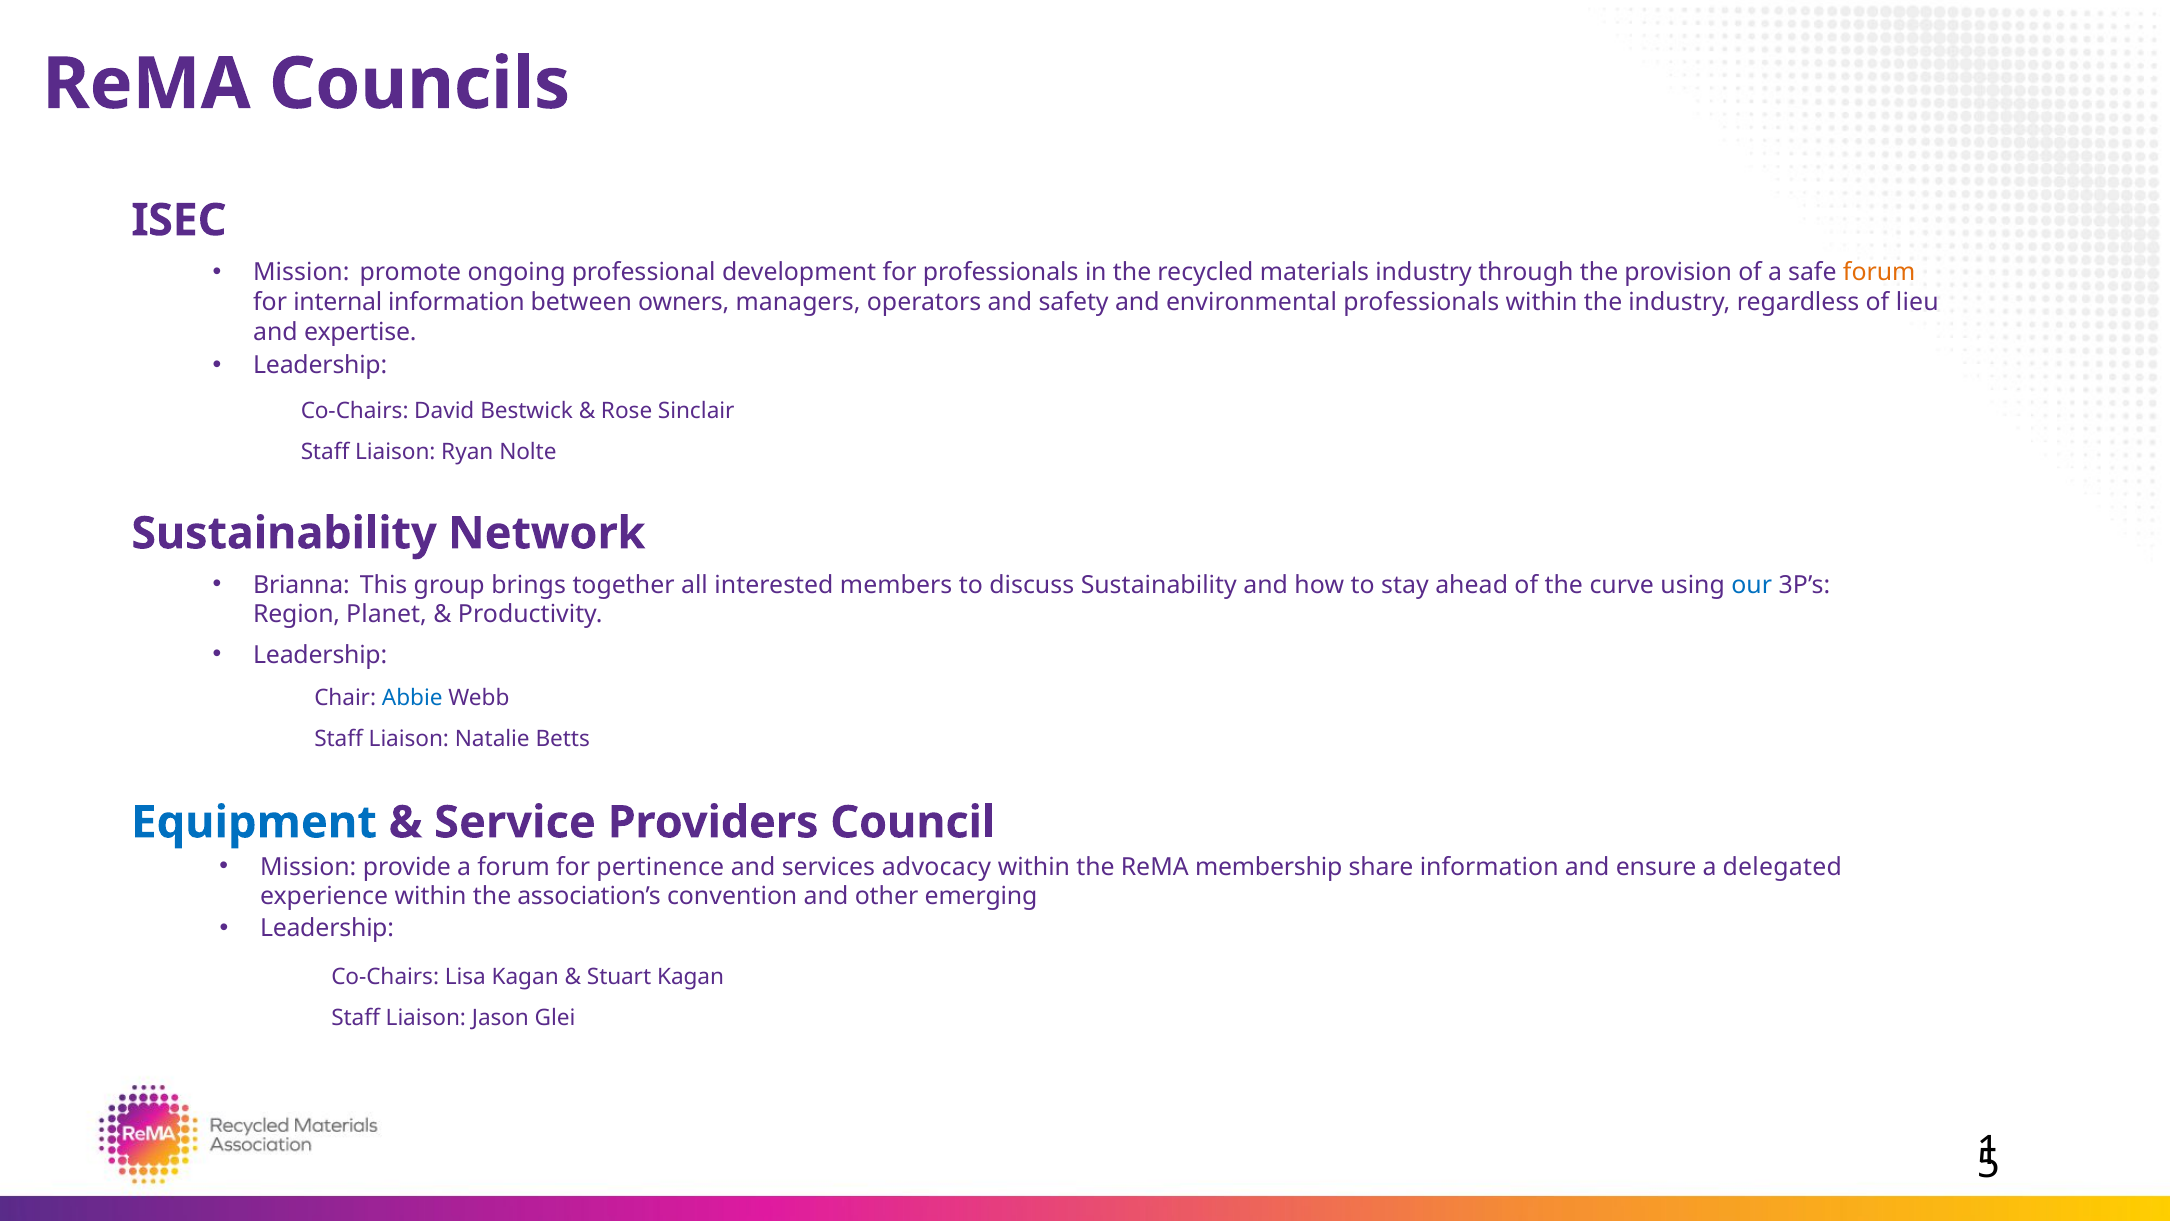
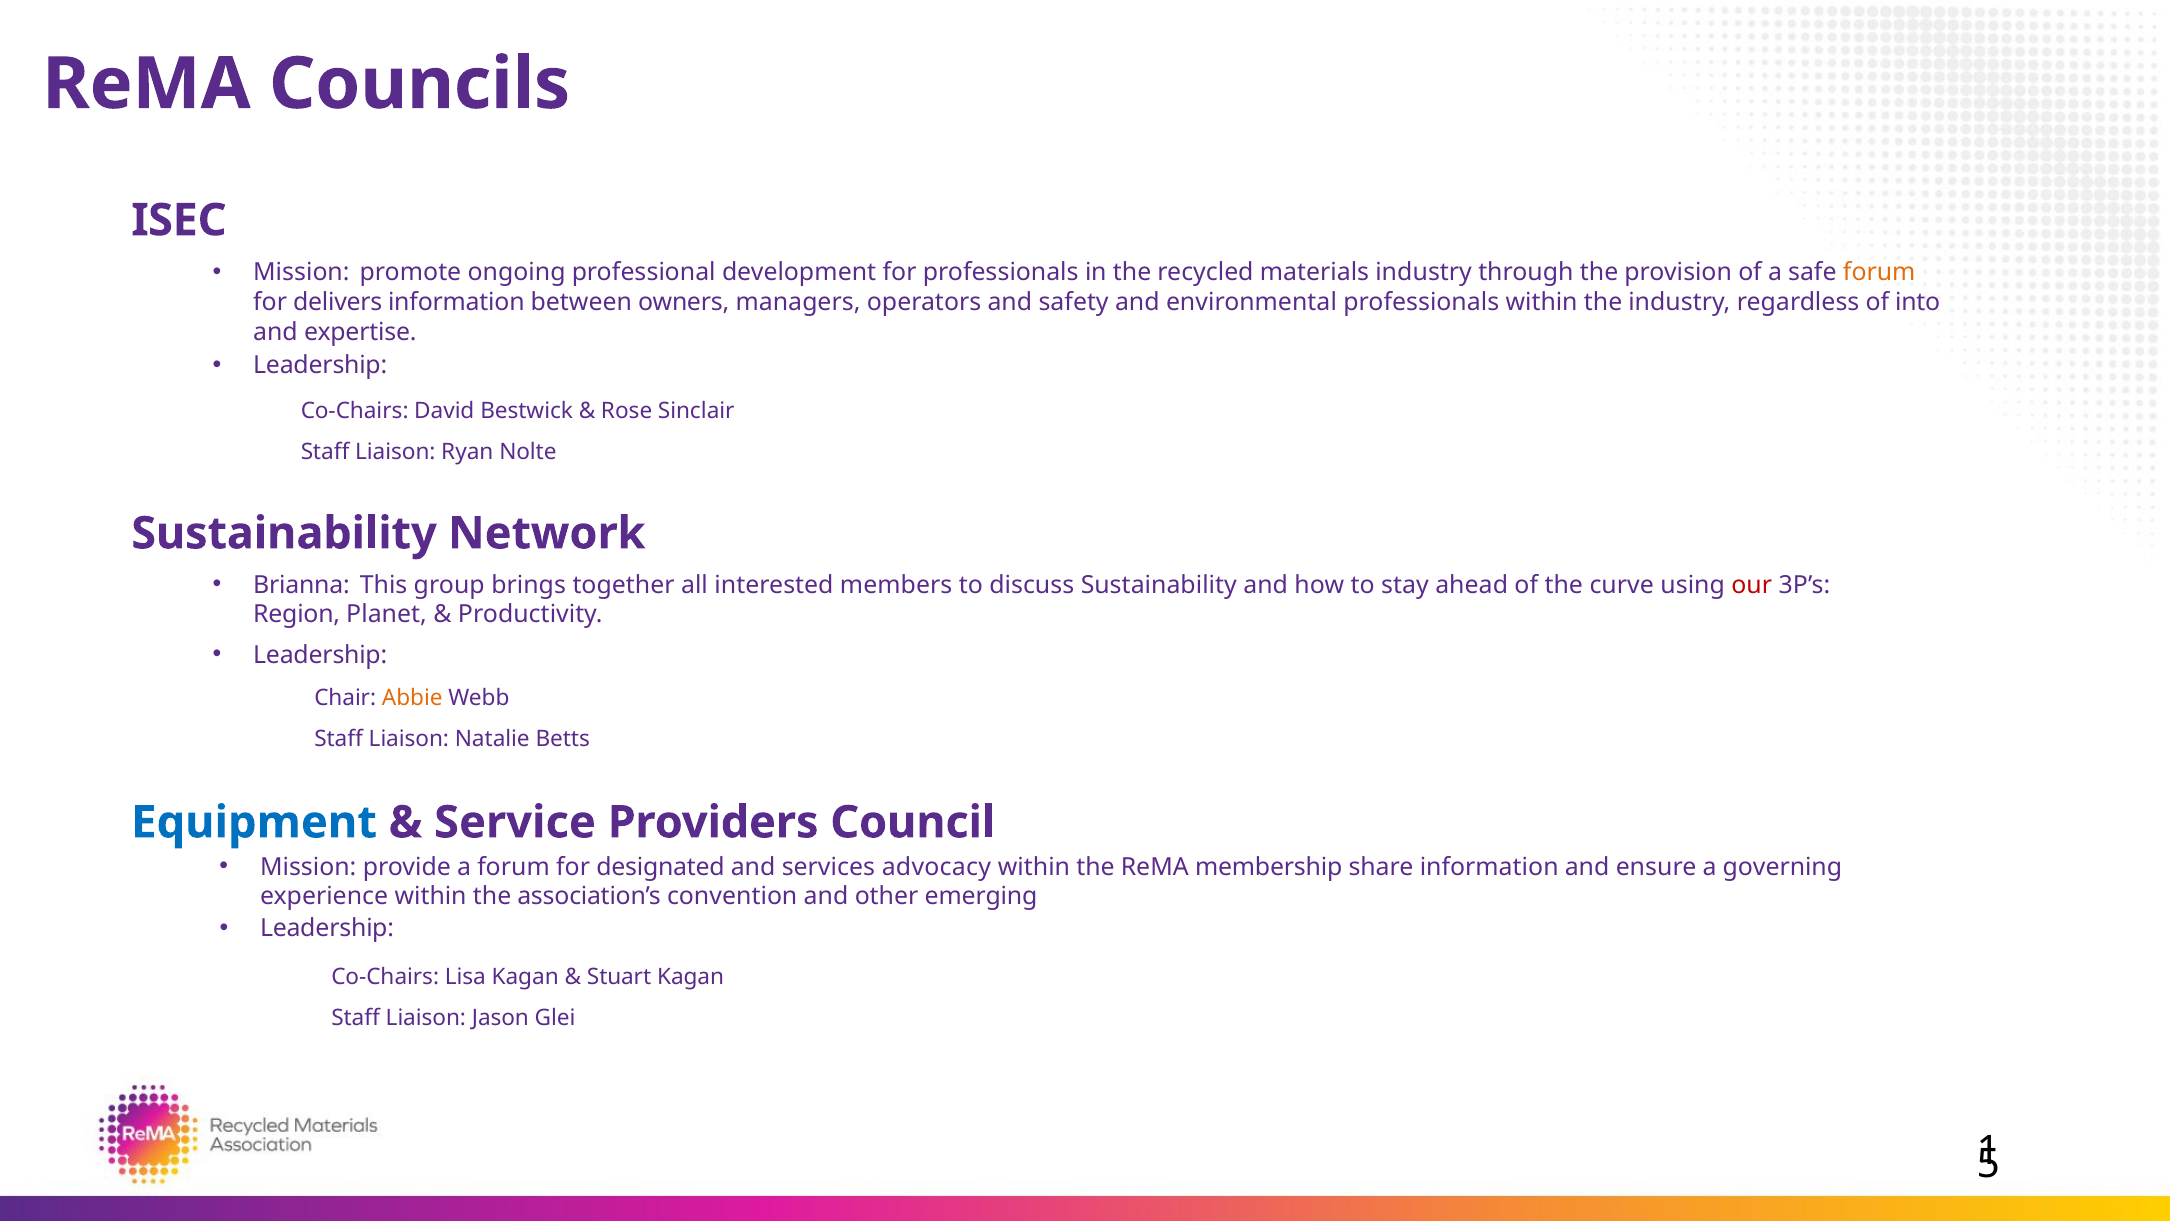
internal: internal -> delivers (338, 302)
lieu: lieu -> into (1918, 302)
our colour: blue -> red (1752, 585)
Abbie colour: blue -> orange (412, 698)
pertinence: pertinence -> designated (661, 867)
delegated: delegated -> governing (1782, 867)
